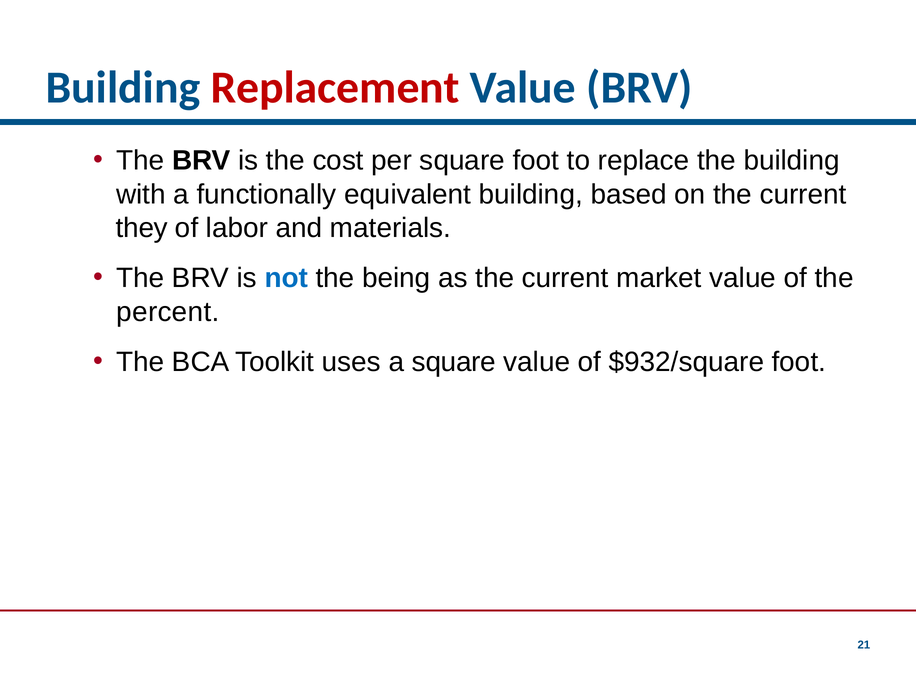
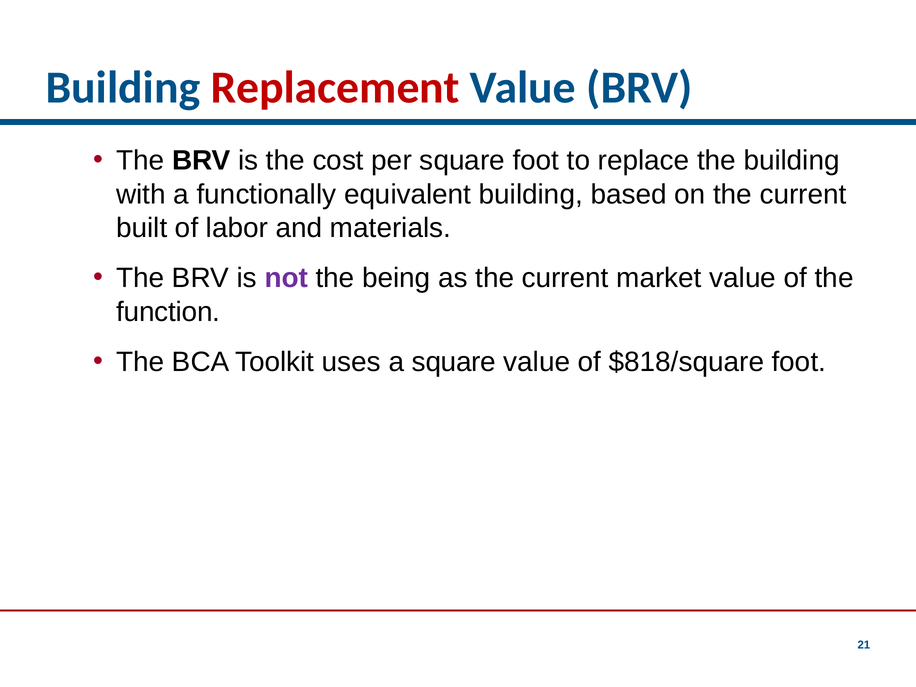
they: they -> built (142, 228)
not colour: blue -> purple (286, 278)
percent: percent -> function (168, 312)
$932/square: $932/square -> $818/square (686, 362)
